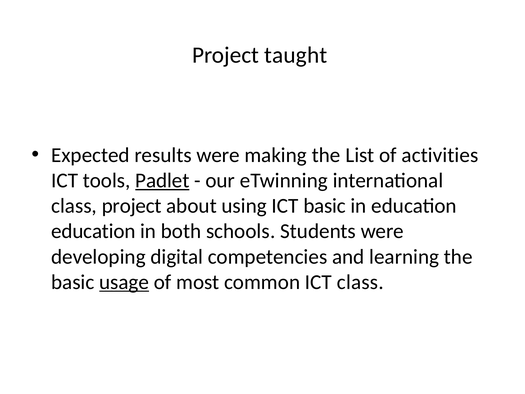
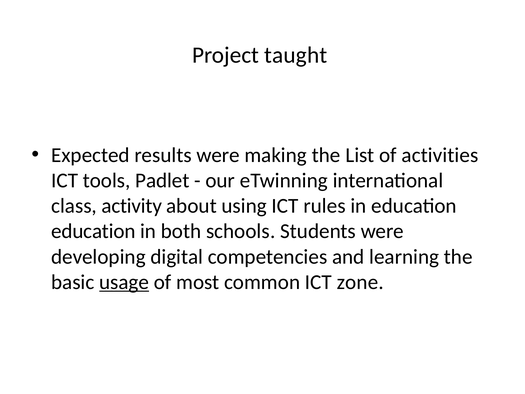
Padlet underline: present -> none (162, 180)
class project: project -> activity (132, 206)
ICT basic: basic -> rules (325, 206)
ICT class: class -> zone (360, 282)
